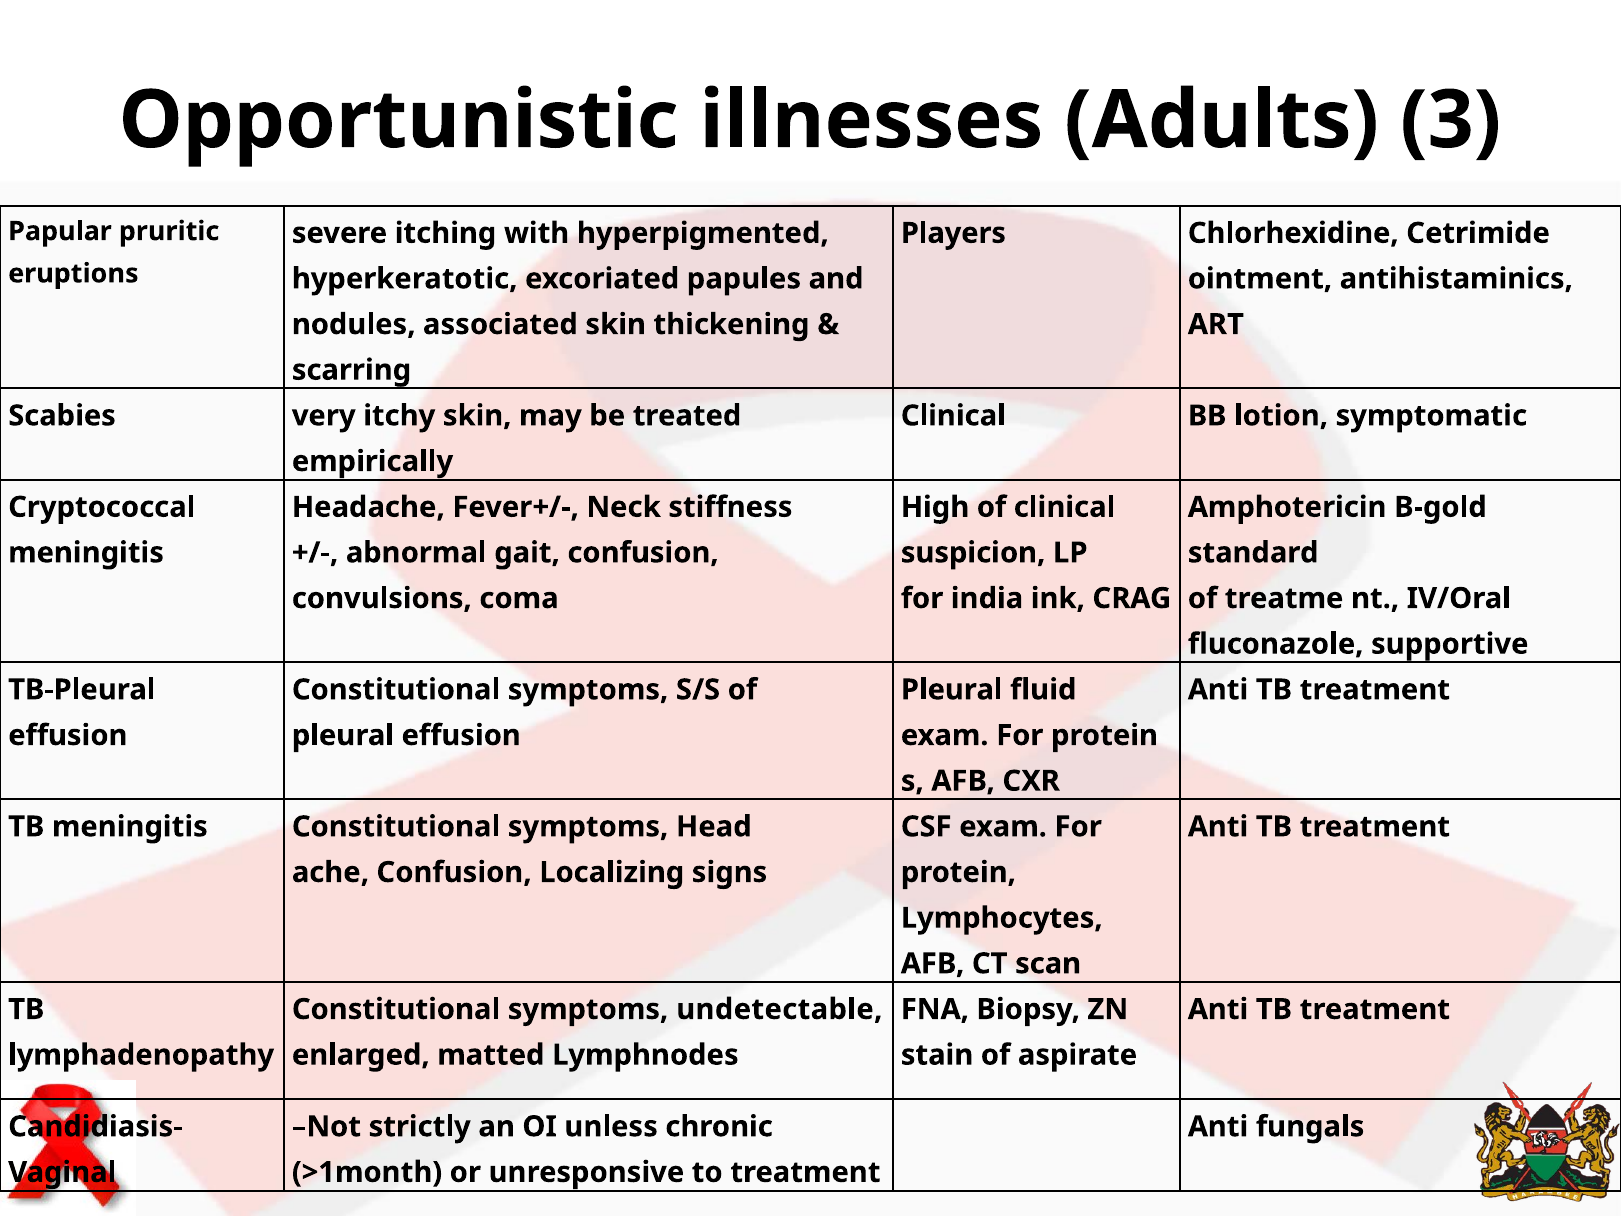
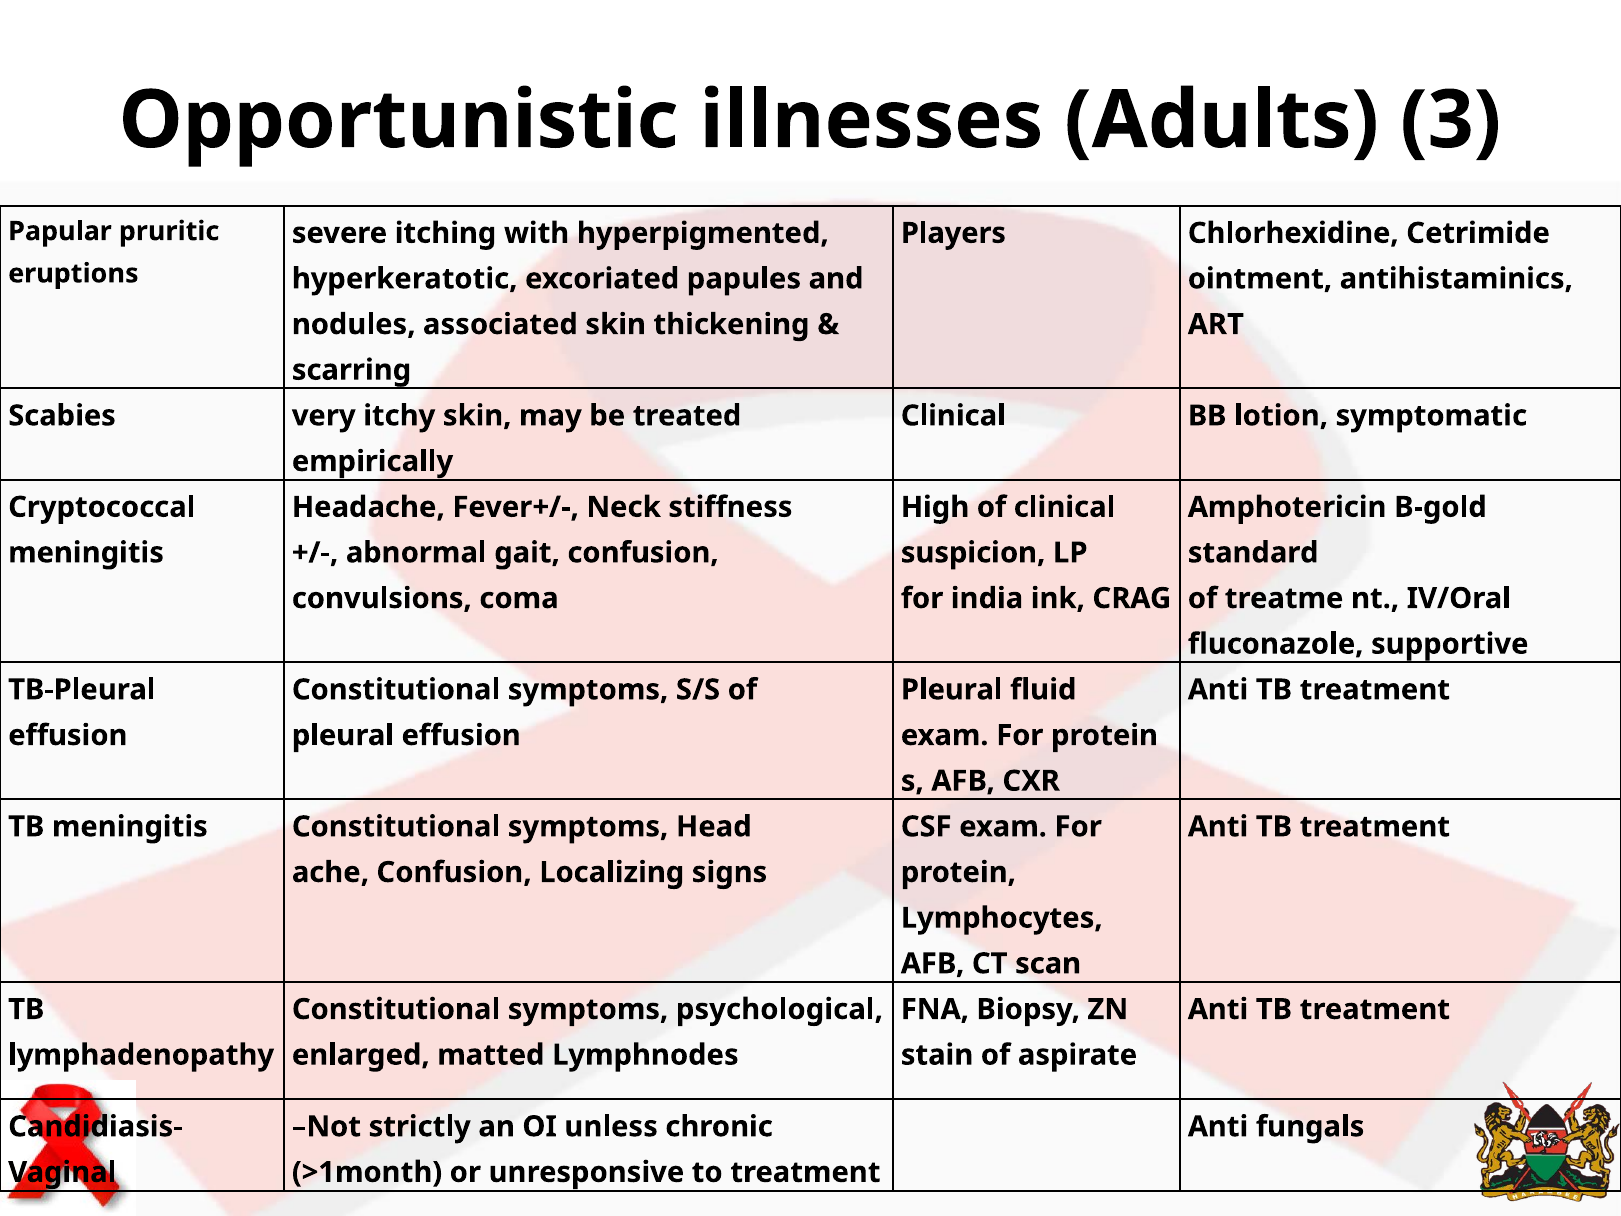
undetectable: undetectable -> psychological (779, 1009)
